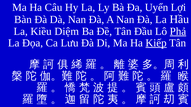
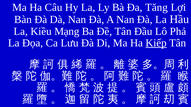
Uyển: Uyển -> Tăng (156, 7)
Diệm: Diệm -> Mạng (67, 31)
Phả underline: present -> none (178, 31)
